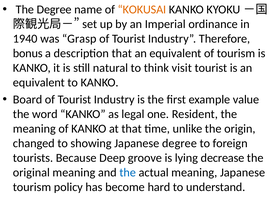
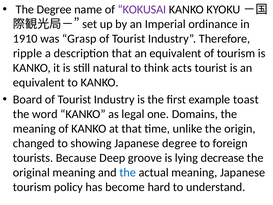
KOKUSAI colour: orange -> purple (142, 10)
1940: 1940 -> 1910 (25, 39)
bonus: bonus -> ripple (28, 53)
visit: visit -> acts (182, 68)
value: value -> toast (246, 99)
Resident: Resident -> Domains (195, 114)
